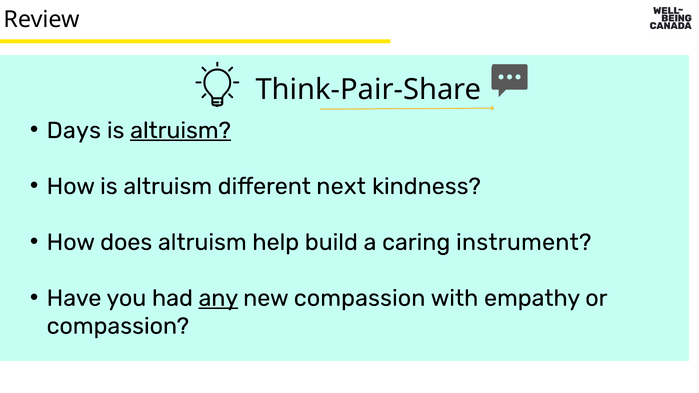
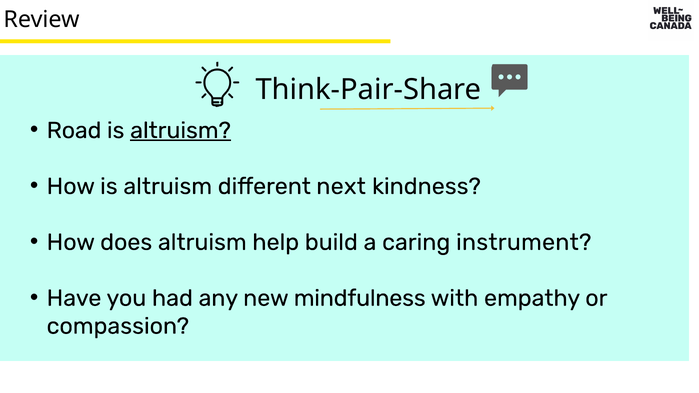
Days: Days -> Road (74, 130)
any underline: present -> none (218, 298)
new compassion: compassion -> mindfulness (360, 298)
